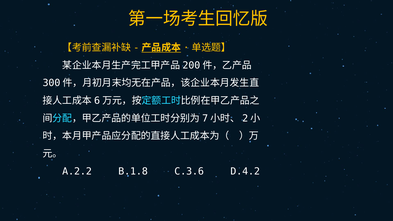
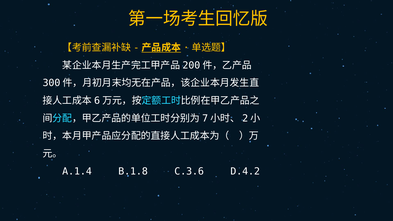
A.2.2: A.2.2 -> A.1.4 (77, 171)
